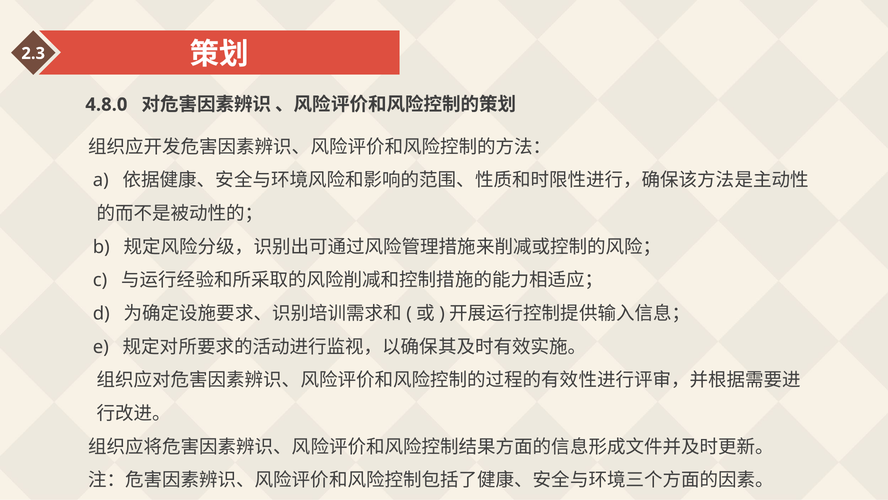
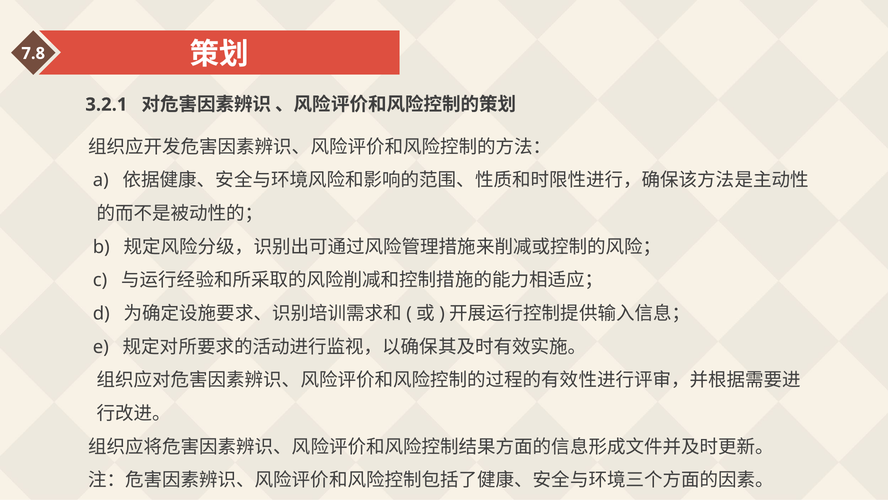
2.3: 2.3 -> 7.8 (33, 53)
4.8.0: 4.8.0 -> 3.2.1 (106, 104)
